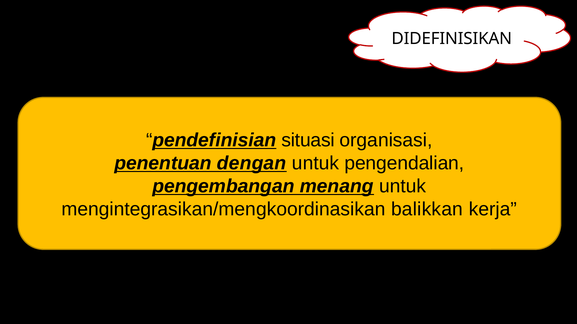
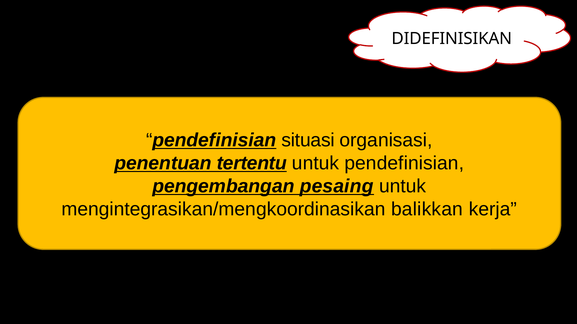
dengan: dengan -> tertentu (252, 163)
untuk pengendalian: pengendalian -> pendefinisian (404, 163)
menang: menang -> pesaing (337, 187)
